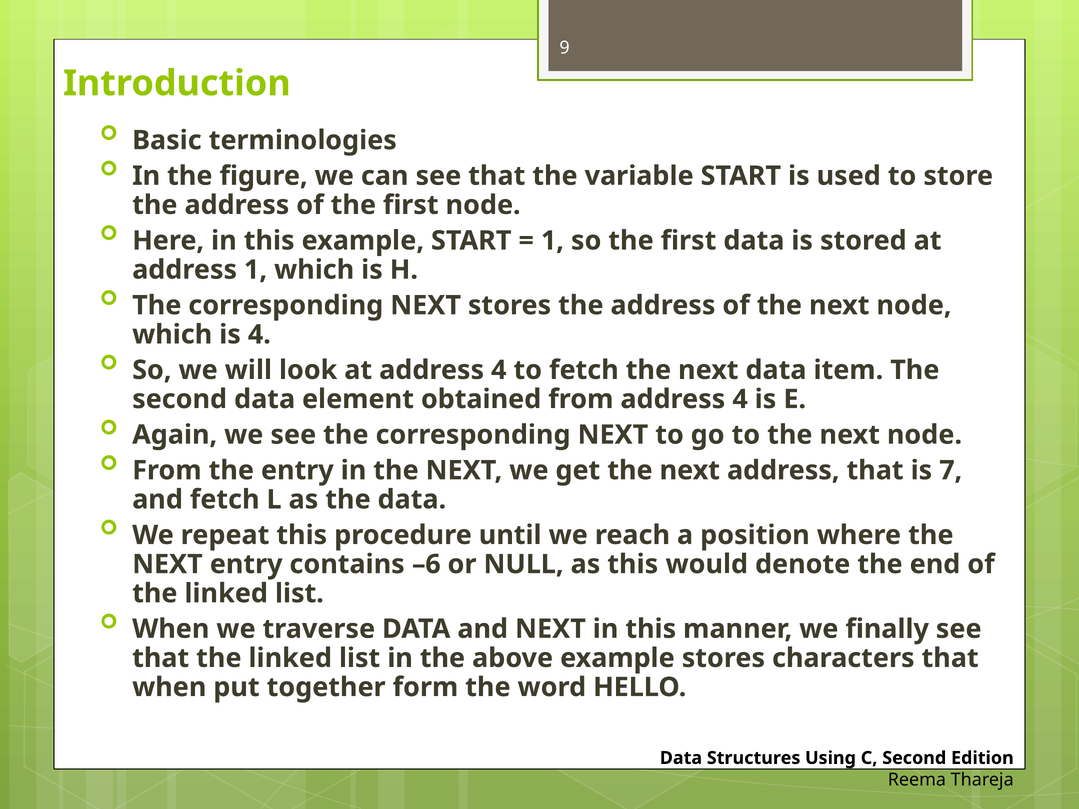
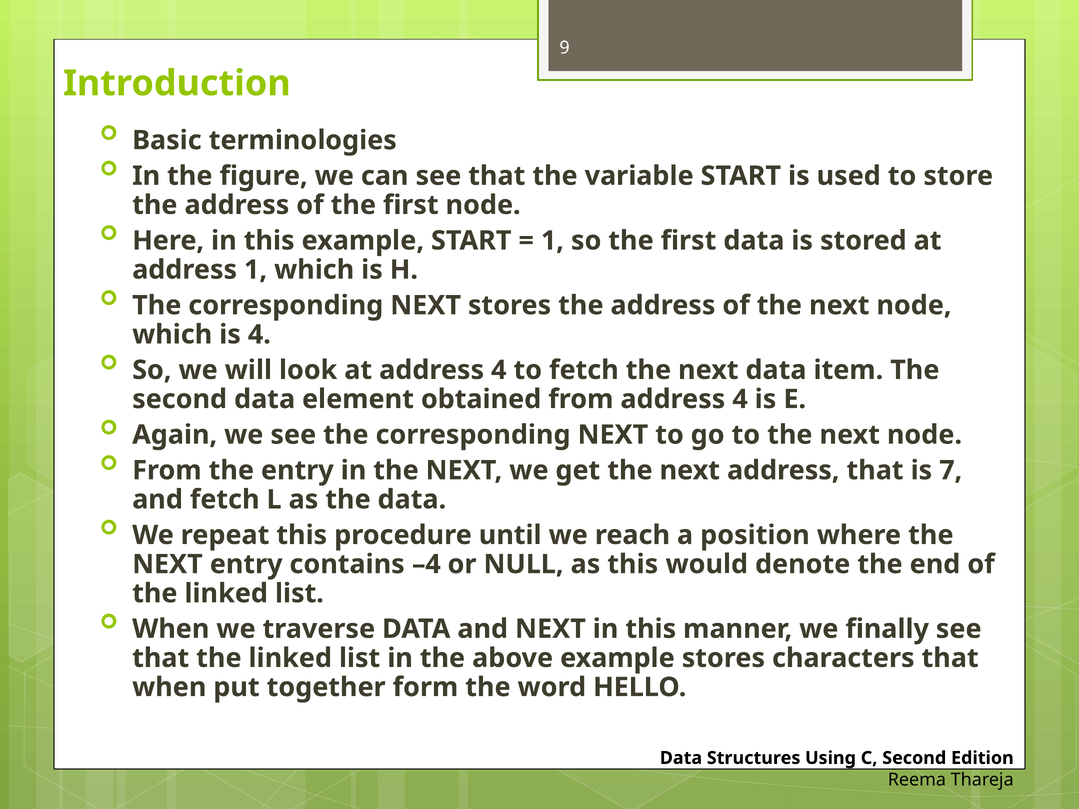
–6: –6 -> –4 (426, 564)
